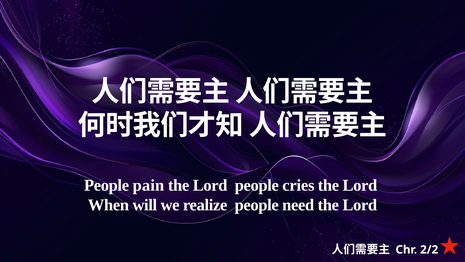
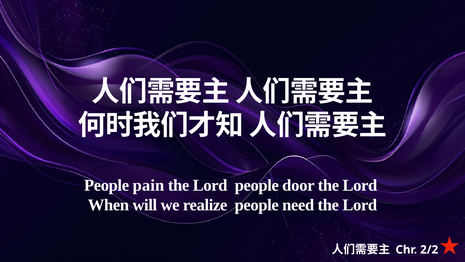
cries: cries -> door (298, 185)
